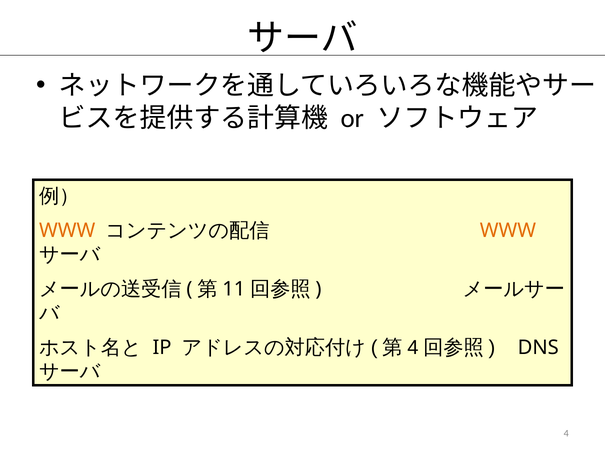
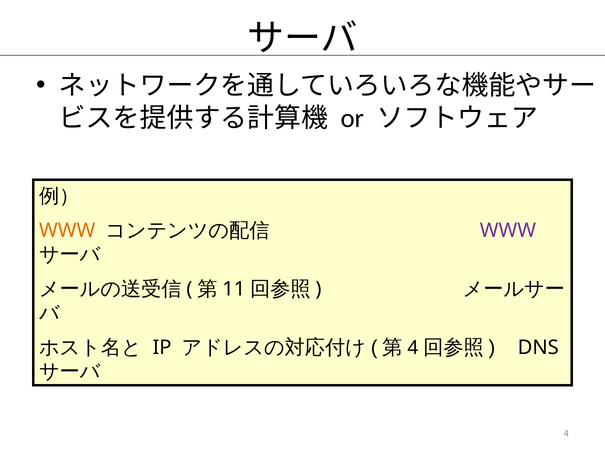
WWW colour: orange -> purple (508, 230)
